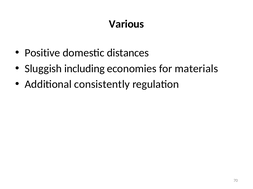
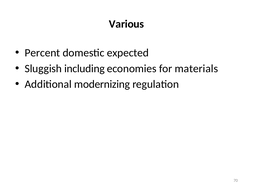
Positive: Positive -> Percent (42, 53)
distances: distances -> expected (128, 53)
consistently: consistently -> modernizing (102, 85)
